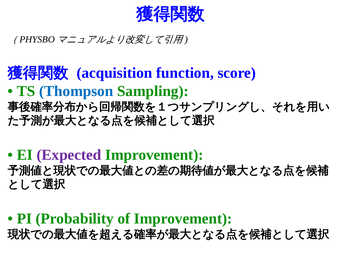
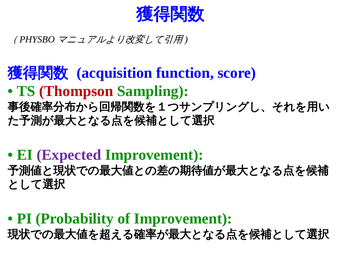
Thompson colour: blue -> red (76, 91)
